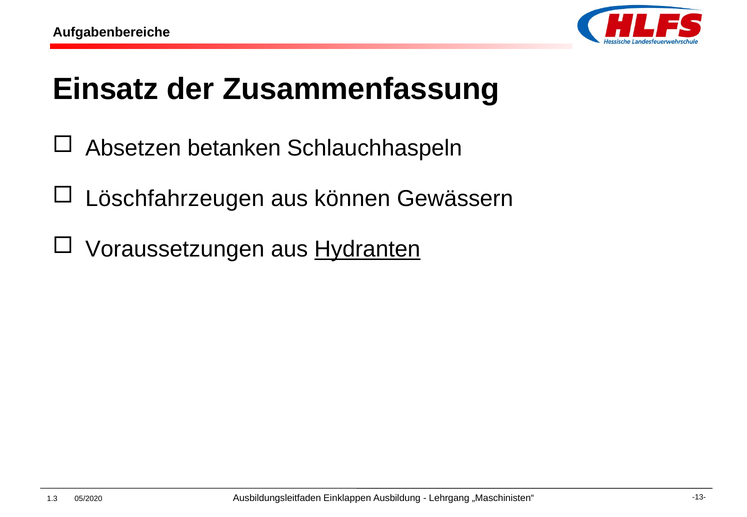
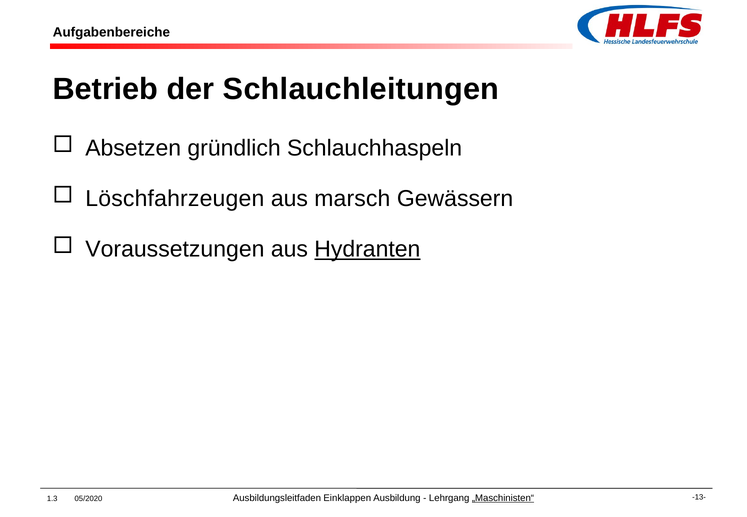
Einsatz: Einsatz -> Betrieb (105, 89)
Zusammenfassung: Zusammenfassung -> Schlauchleitungen (361, 89)
betanken: betanken -> gründlich (234, 148)
können: können -> marsch (352, 199)
„Maschinisten“ underline: none -> present (503, 498)
